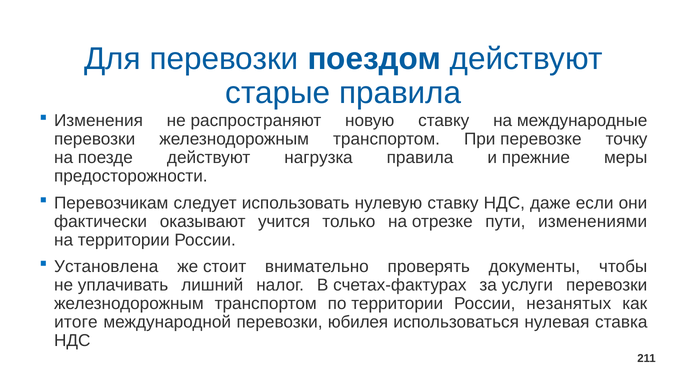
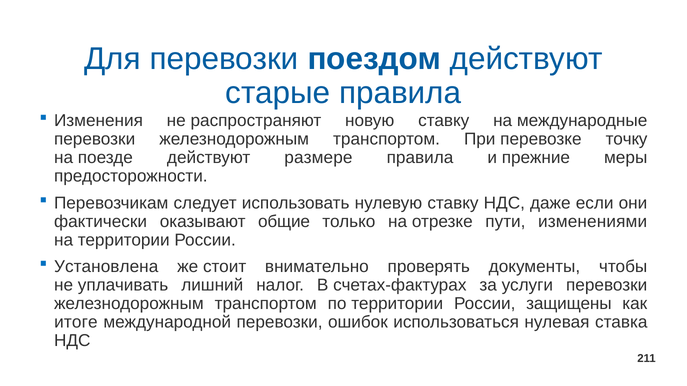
нагрузка: нагрузка -> размере (318, 158)
учится: учится -> общие (284, 222)
незанятых: незанятых -> защищены (569, 304)
юбилея: юбилея -> ошибок (358, 322)
